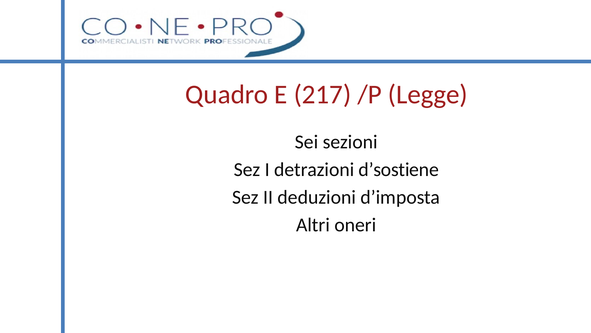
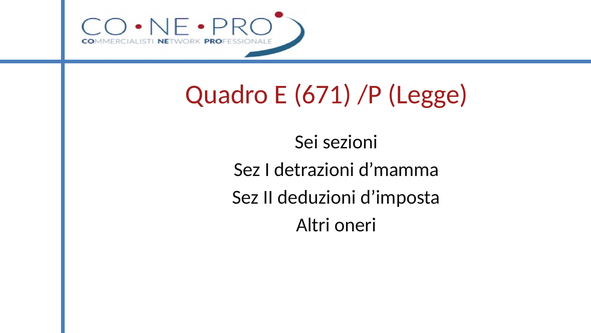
217: 217 -> 671 (322, 94)
d’sostiene: d’sostiene -> d’mamma (399, 169)
